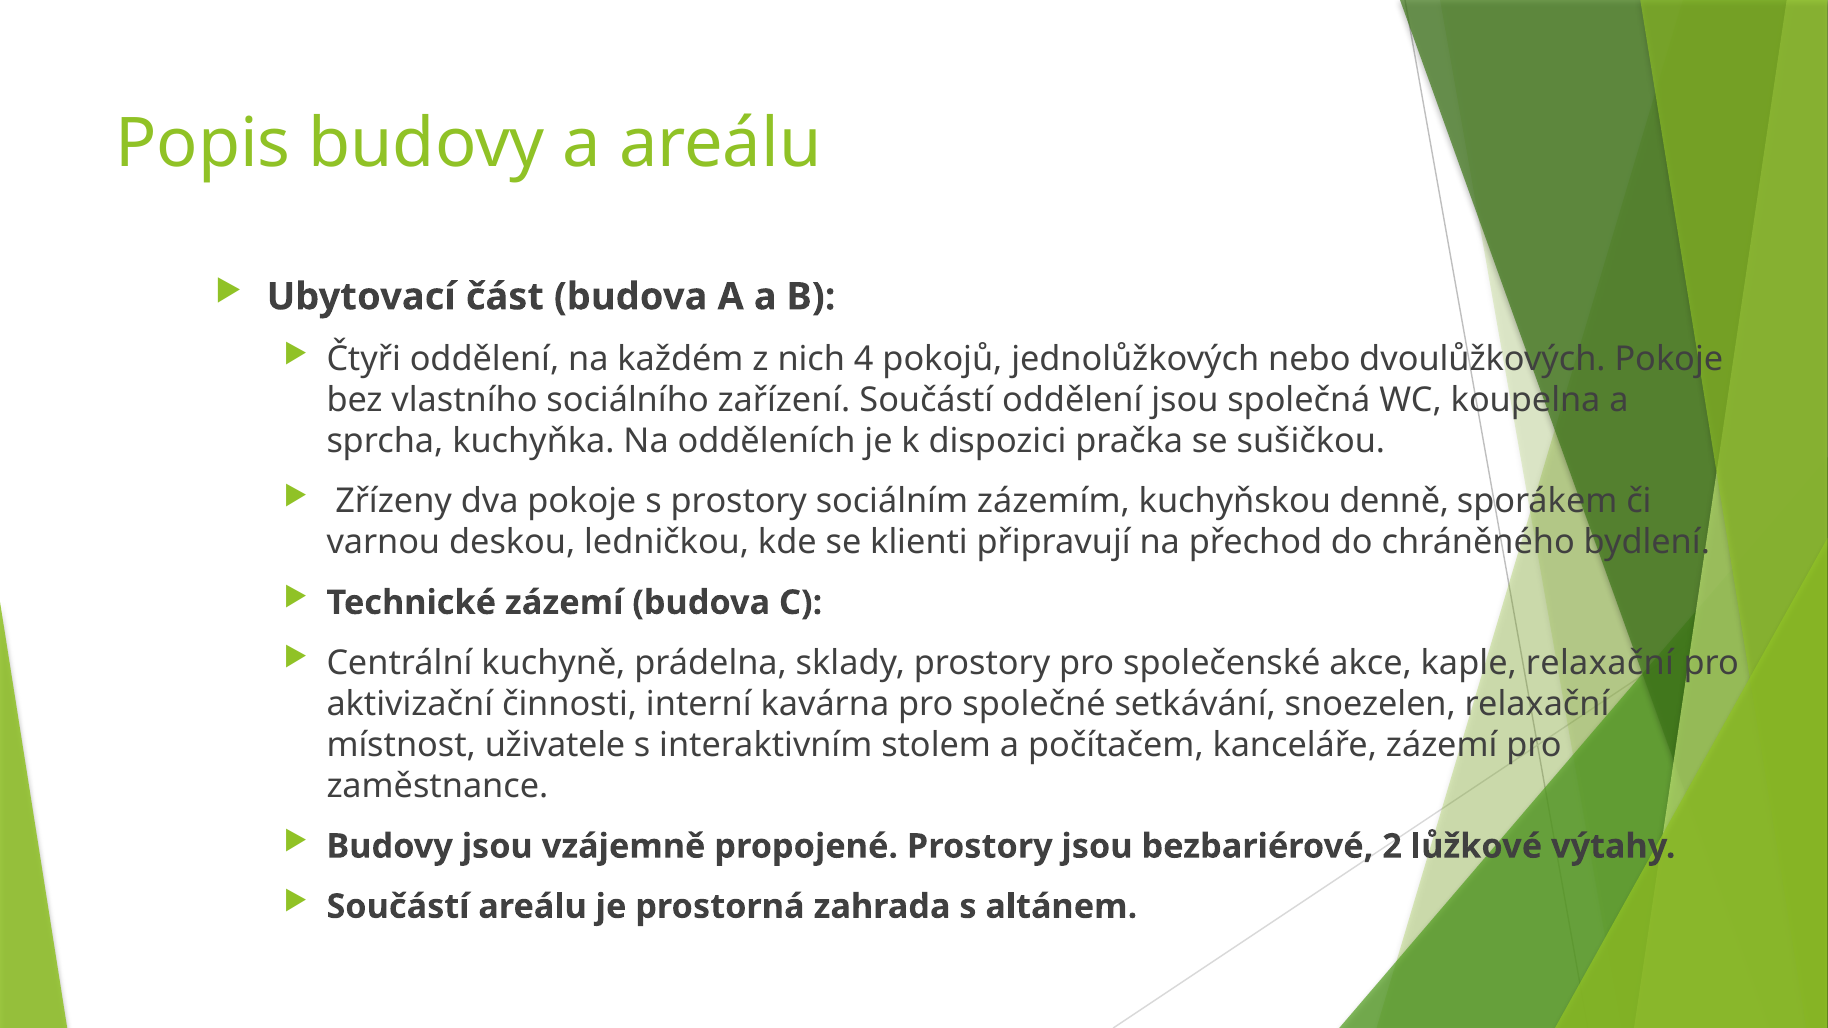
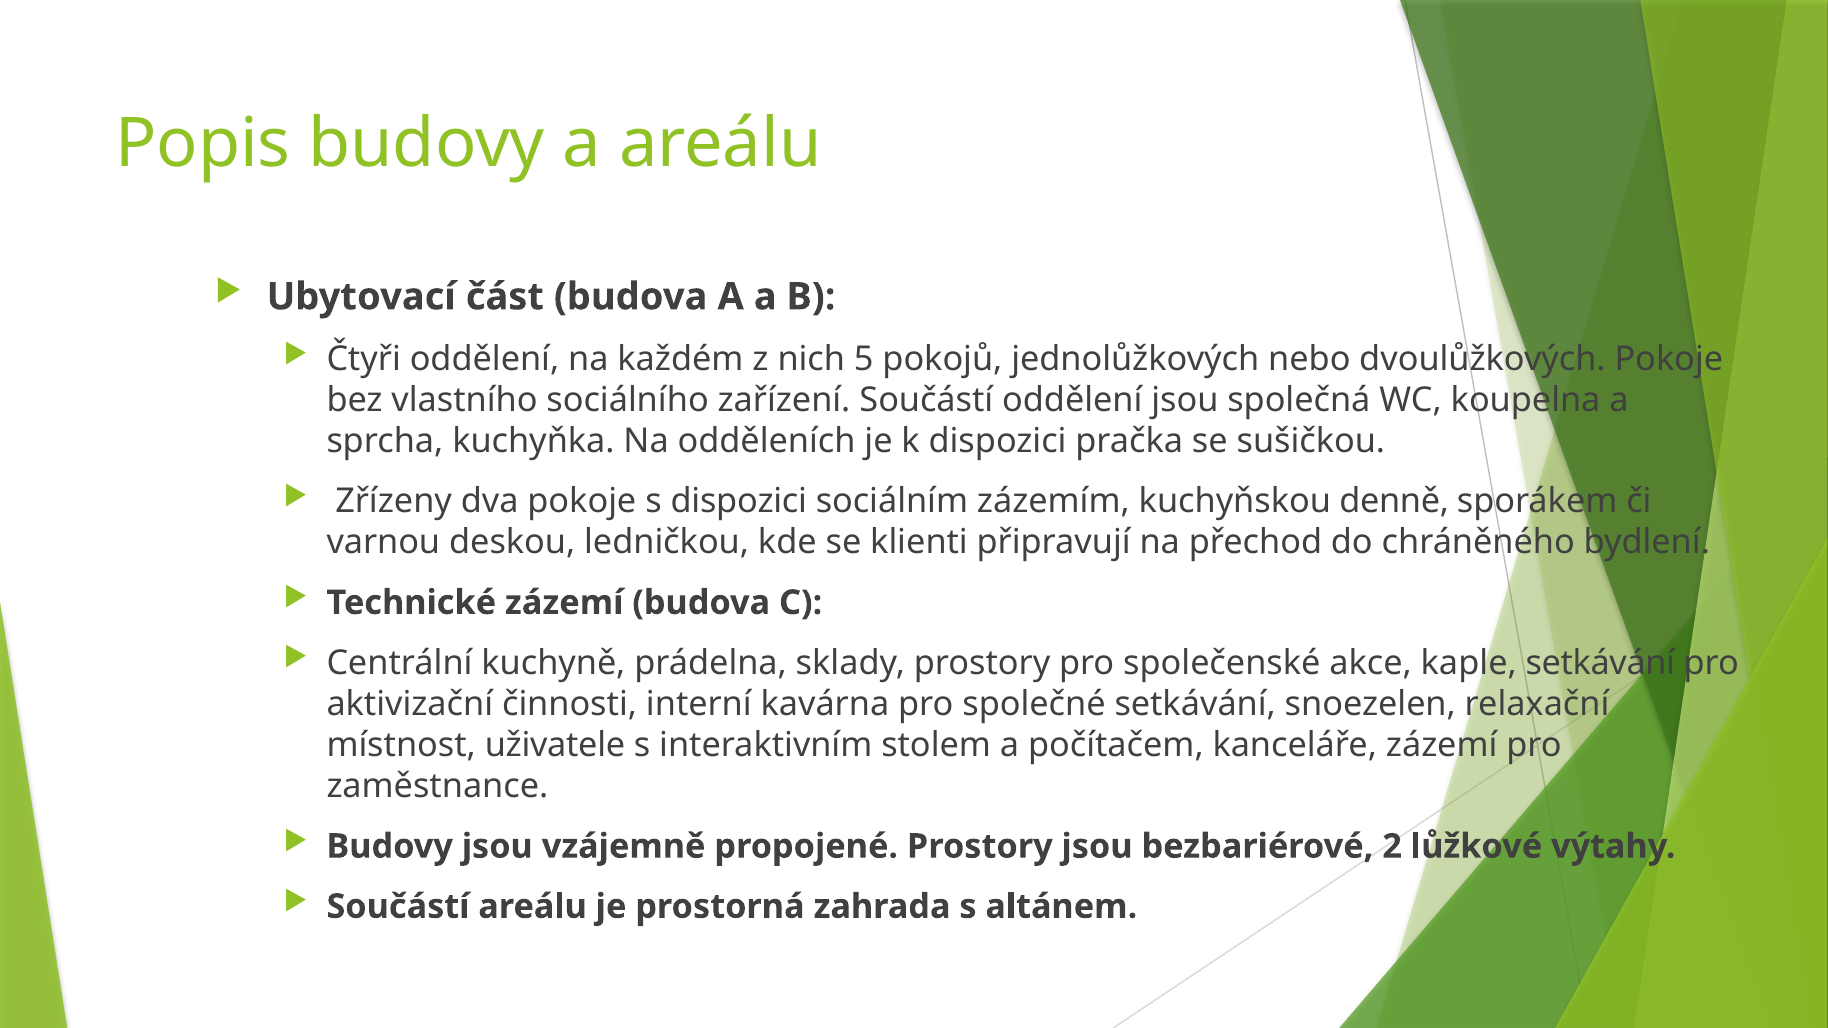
4: 4 -> 5 (864, 359)
s prostory: prostory -> dispozici (739, 502)
kaple relaxační: relaxační -> setkávání (1600, 663)
